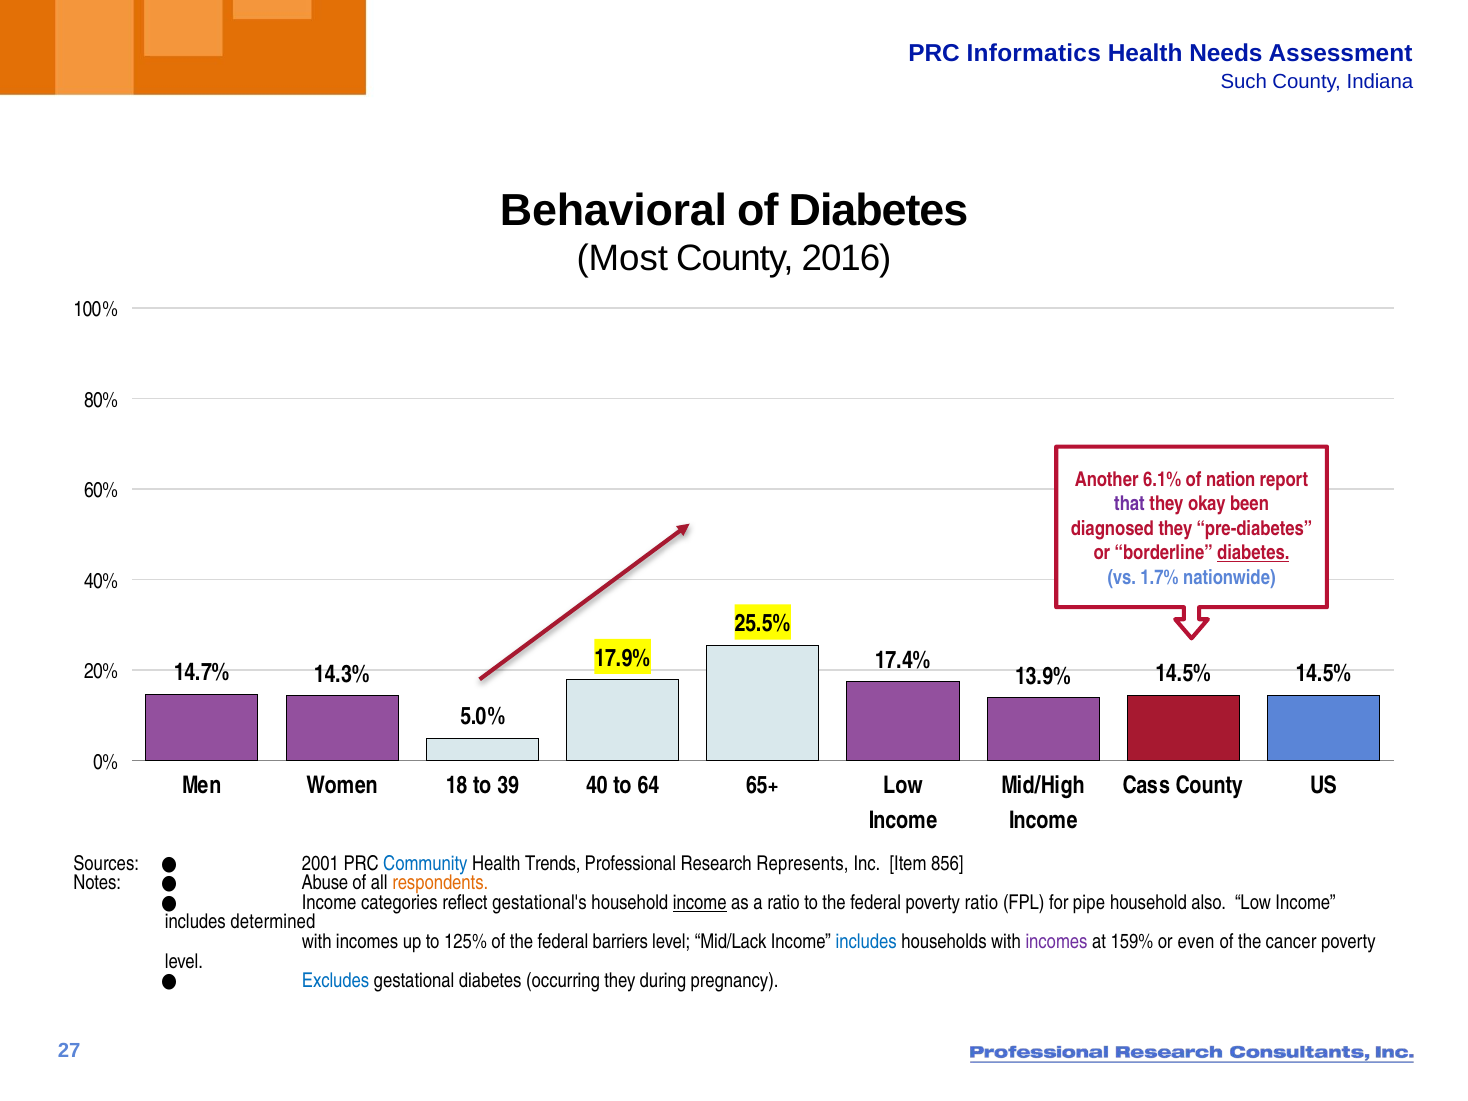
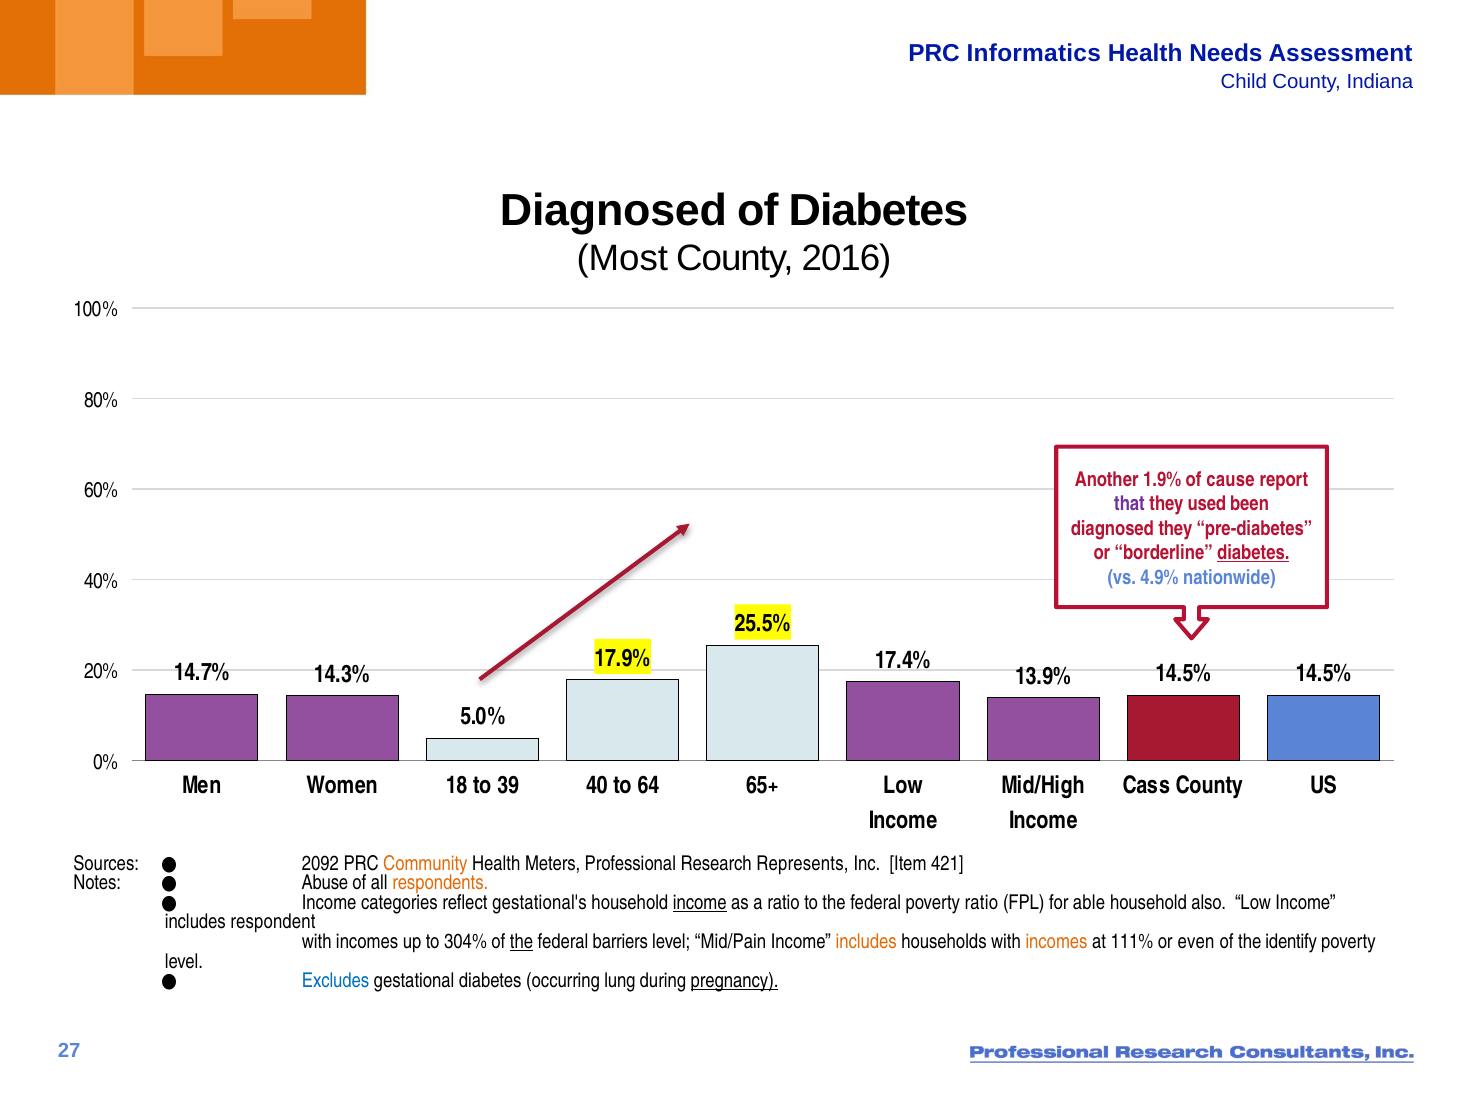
Such: Such -> Child (1244, 82)
Behavioral: Behavioral -> Diagnosed (613, 210)
6.1%: 6.1% -> 1.9% (1162, 479)
nation: nation -> cause (1231, 479)
okay: okay -> used (1207, 504)
1.7%: 1.7% -> 4.9% (1159, 577)
2001: 2001 -> 2092 (320, 863)
Community colour: blue -> orange (425, 863)
Trends: Trends -> Meters (553, 863)
856: 856 -> 421 (947, 863)
pipe: pipe -> able (1089, 903)
determined: determined -> respondent (273, 922)
125%: 125% -> 304% (466, 942)
the underline: none -> present (522, 942)
Mid/Lack: Mid/Lack -> Mid/Pain (731, 942)
includes colour: blue -> orange (866, 942)
incomes colour: purple -> orange (1057, 942)
159%: 159% -> 111% (1132, 942)
cancer: cancer -> identify (1291, 942)
occurring they: they -> lung (620, 981)
pregnancy underline: none -> present (734, 981)
